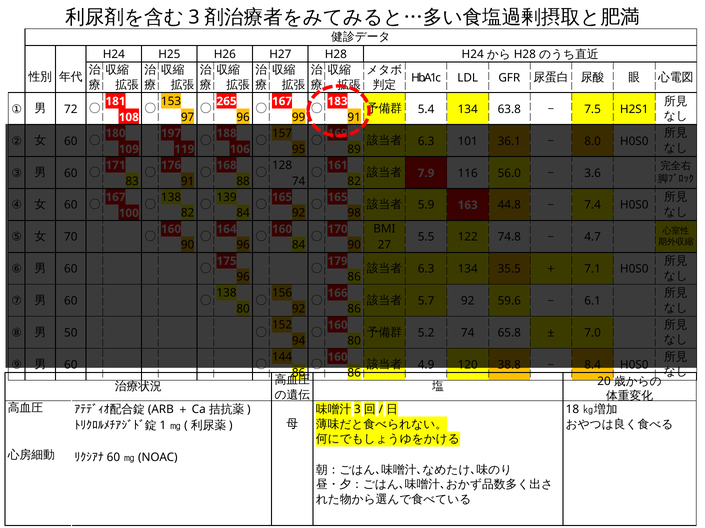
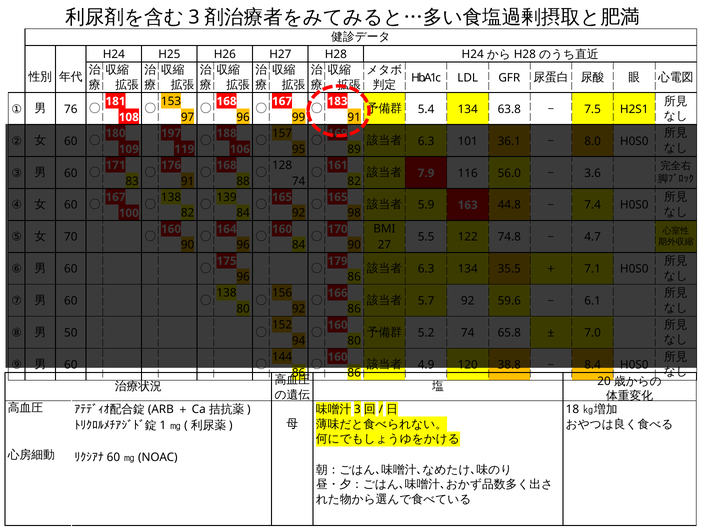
72: 72 -> 76 (71, 109)
265: 265 -> 168 (227, 101)
